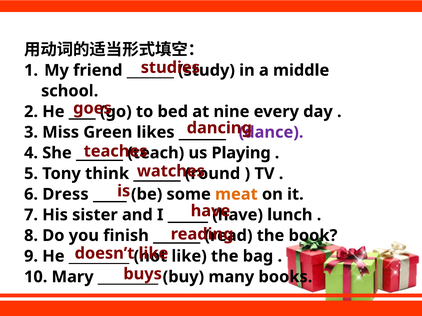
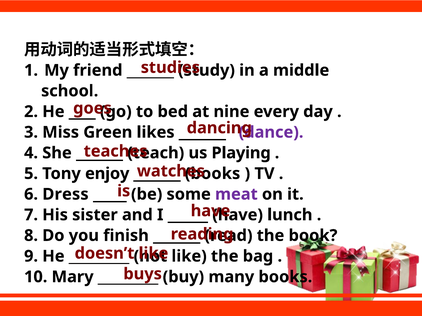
think: think -> enjoy (107, 174)
round: round -> books (213, 174)
meat colour: orange -> purple (236, 195)
